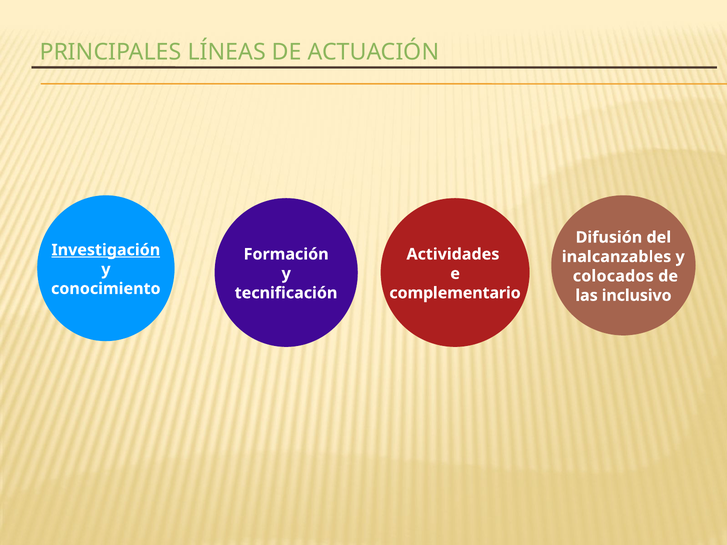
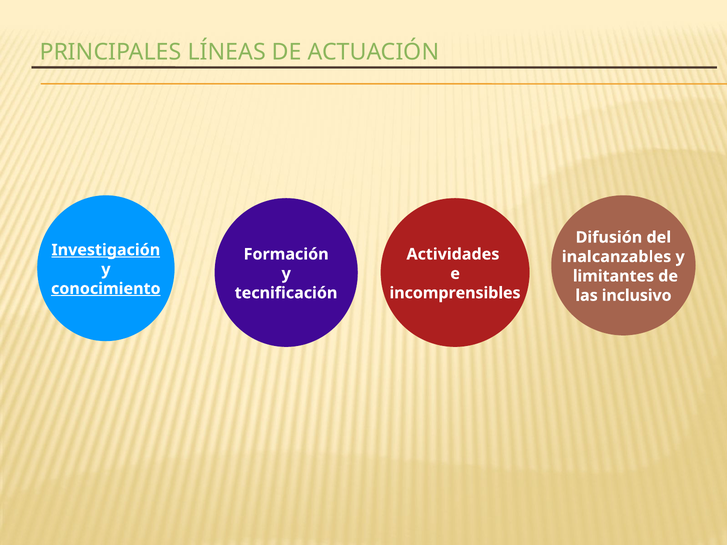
colocados: colocados -> limitantes (613, 276)
conocimiento underline: none -> present (106, 289)
complementario: complementario -> incomprensibles (455, 293)
